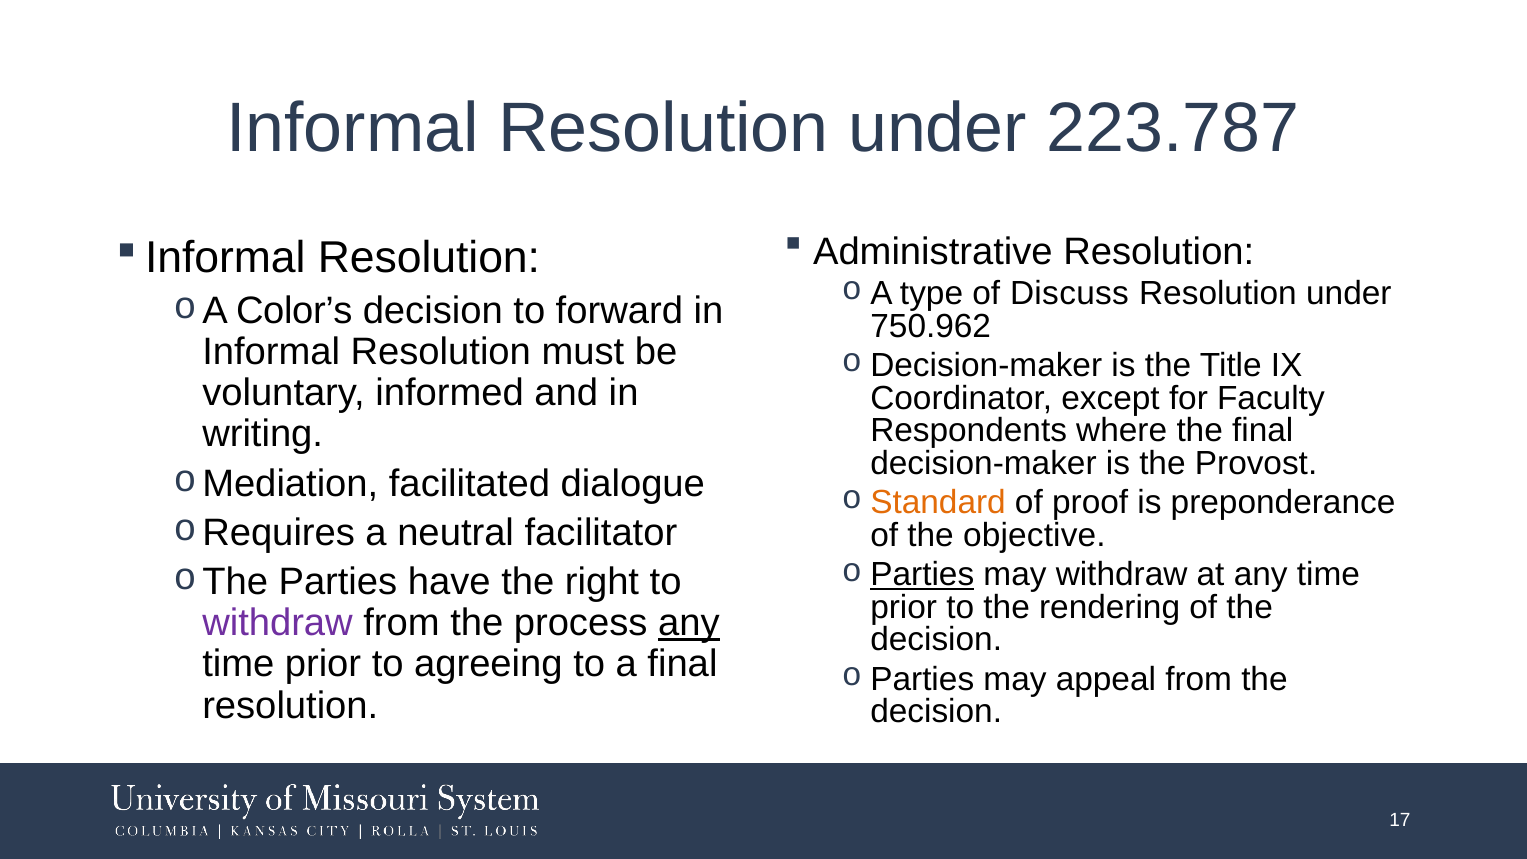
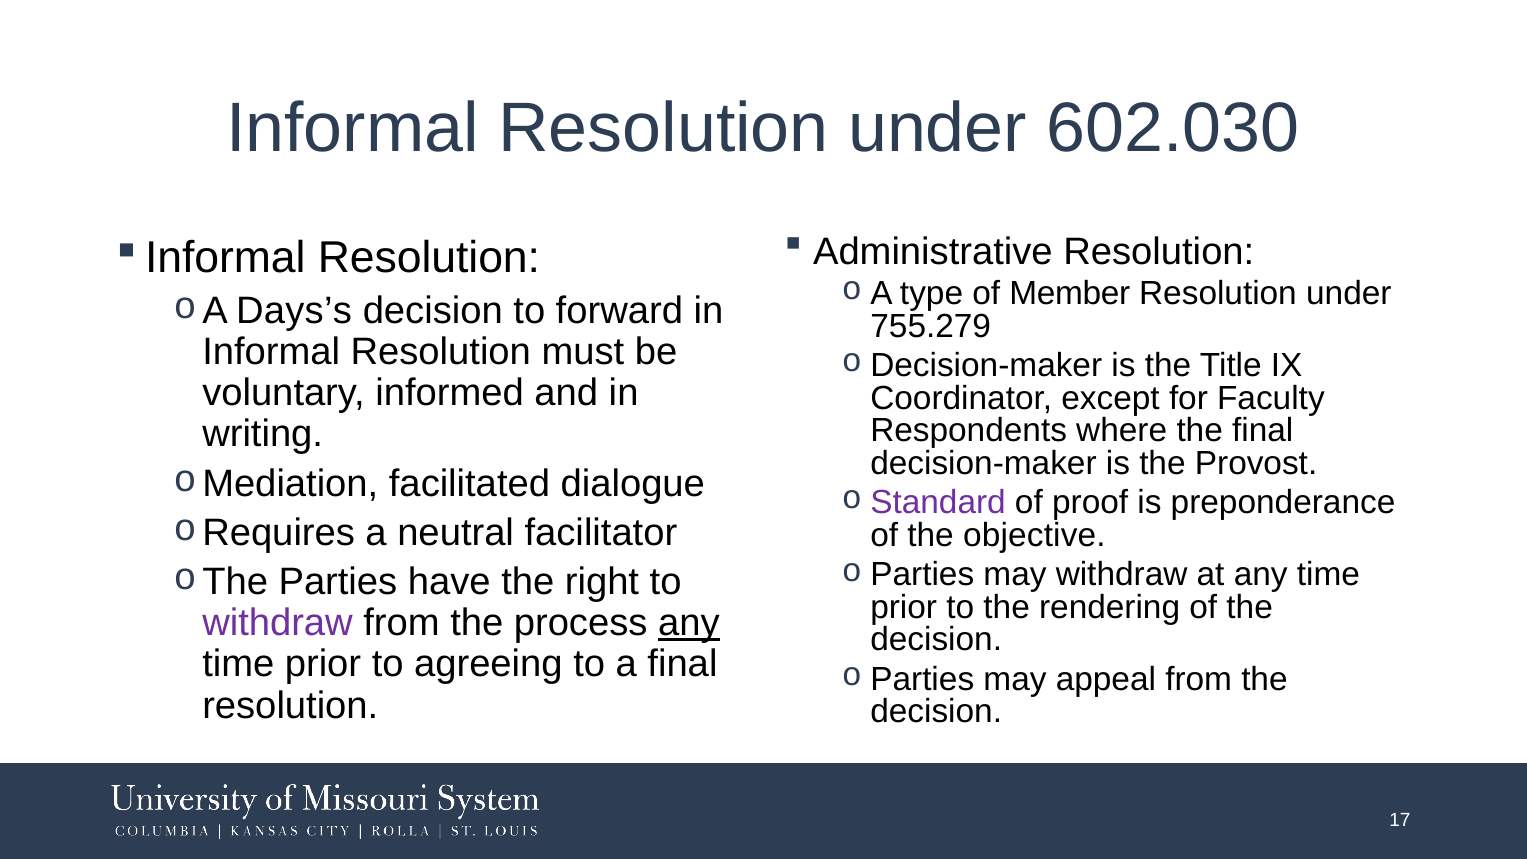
223.787: 223.787 -> 602.030 (1173, 128)
Discuss: Discuss -> Member (1070, 294)
Color’s: Color’s -> Days’s (294, 311)
750.962: 750.962 -> 755.279 (931, 326)
Standard colour: orange -> purple (938, 503)
Parties underline: present -> none (922, 575)
